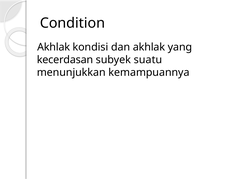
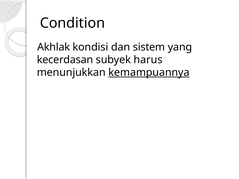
dan akhlak: akhlak -> sistem (149, 47)
suatu: suatu -> harus (148, 60)
kemampuannya underline: none -> present (149, 73)
